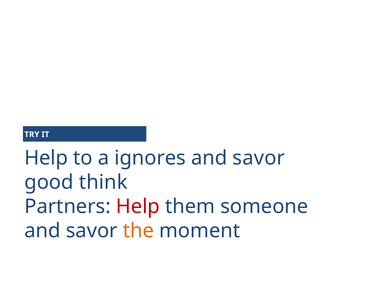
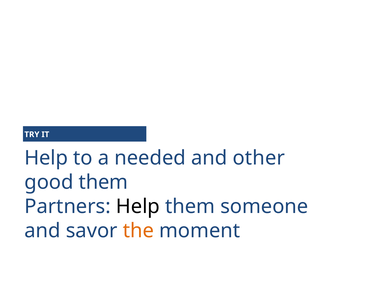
ignores: ignores -> needed (150, 158)
savor: savor -> other (259, 158)
good think: think -> them (103, 182)
Help colour: red -> black (138, 206)
